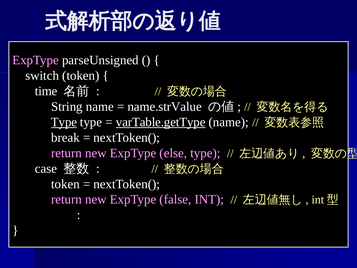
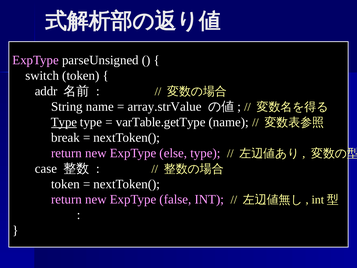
time: time -> addr (46, 91)
name.strValue: name.strValue -> array.strValue (165, 107)
varTable.getType underline: present -> none (161, 122)
